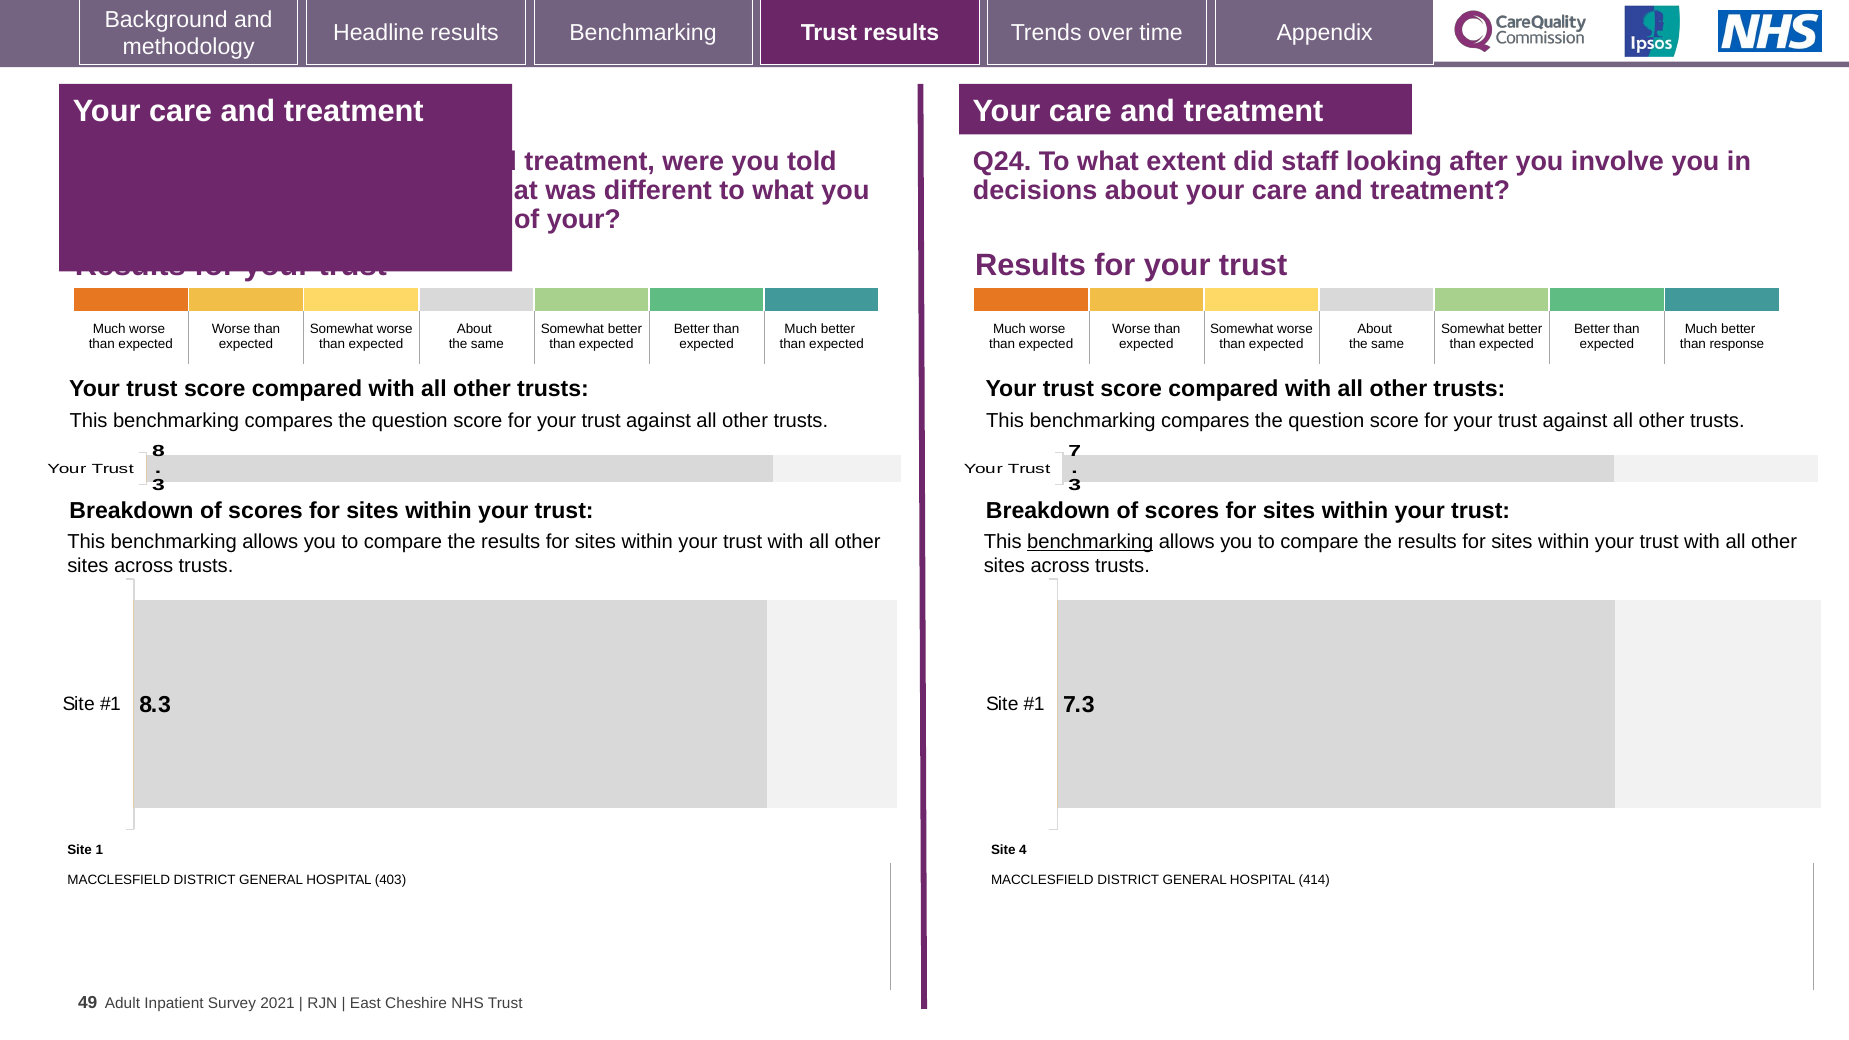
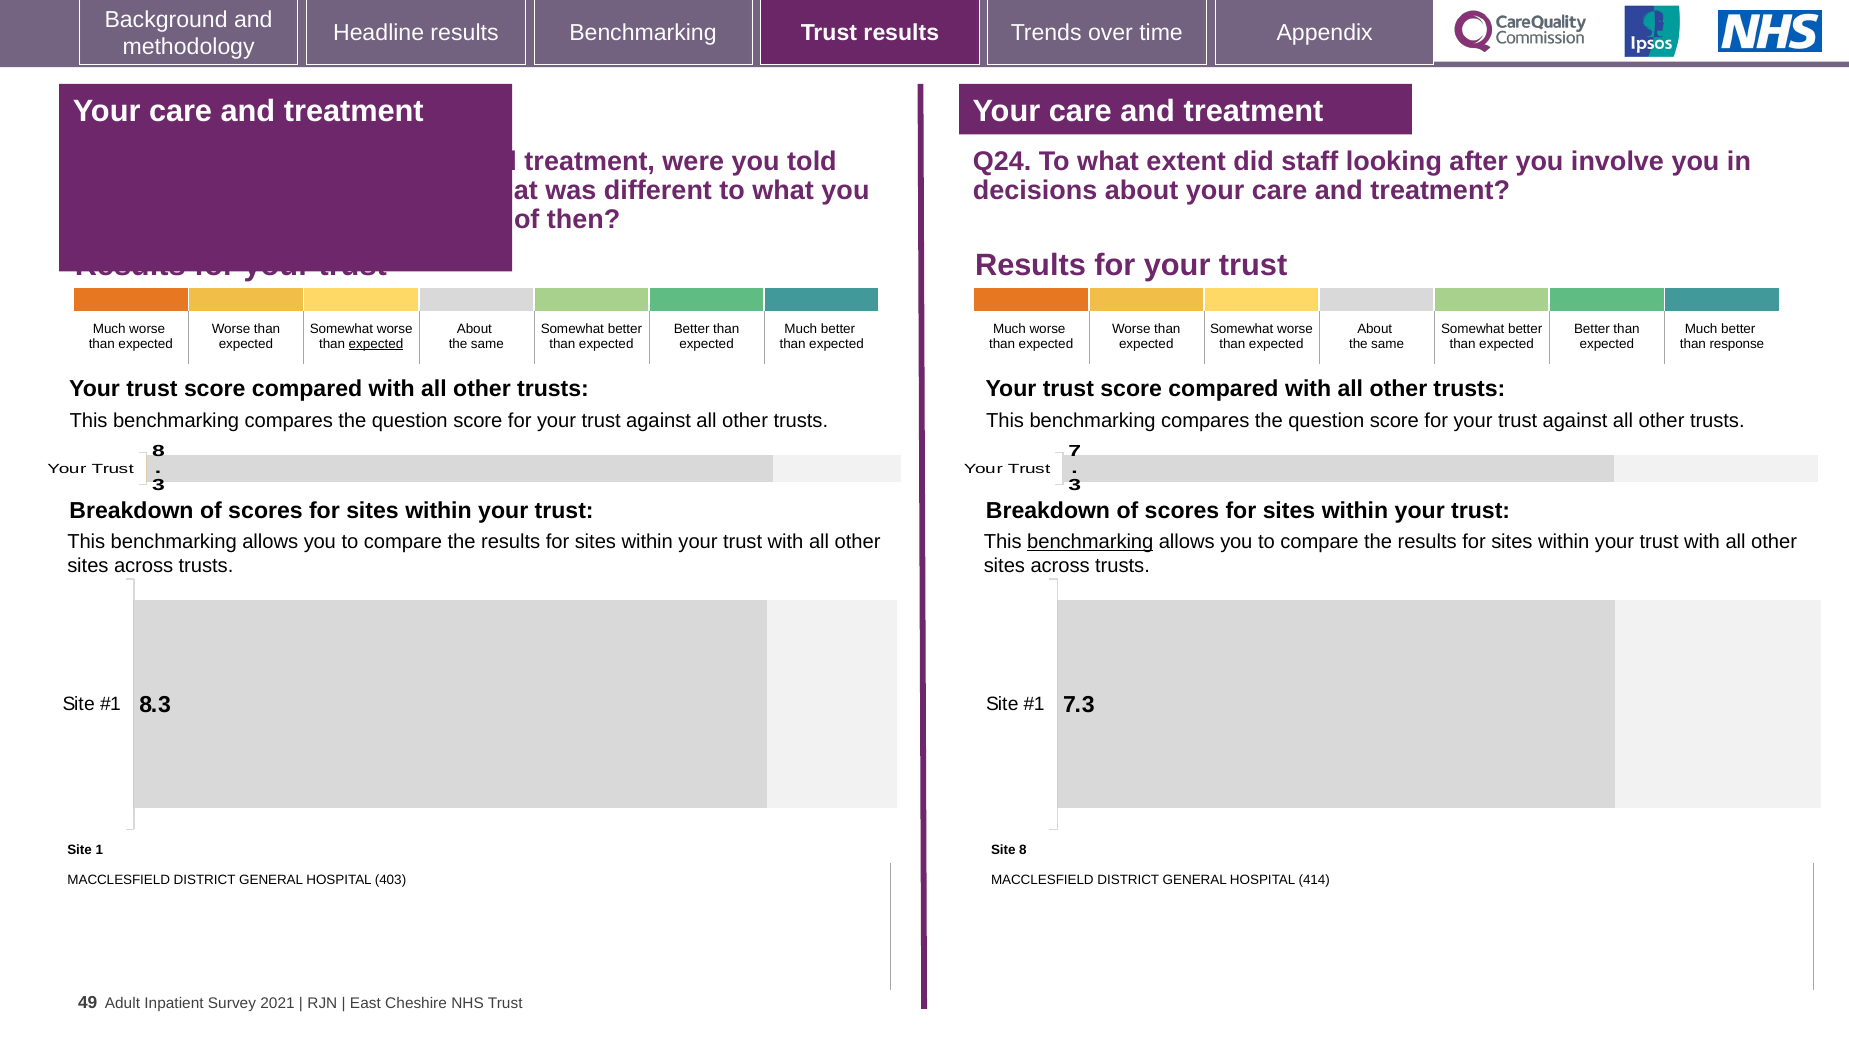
of your: your -> then (584, 220)
expected underline: none -> present (376, 344)
Site 4: 4 -> 8 (1023, 850)
